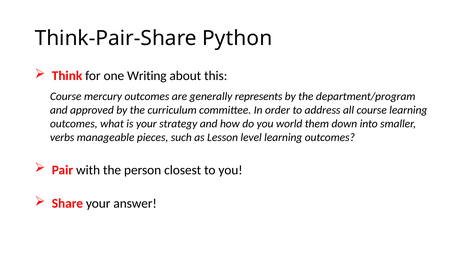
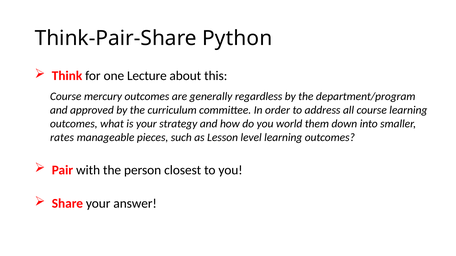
Writing: Writing -> Lecture (147, 76)
represents: represents -> regardless (259, 96)
verbs: verbs -> rates (62, 138)
